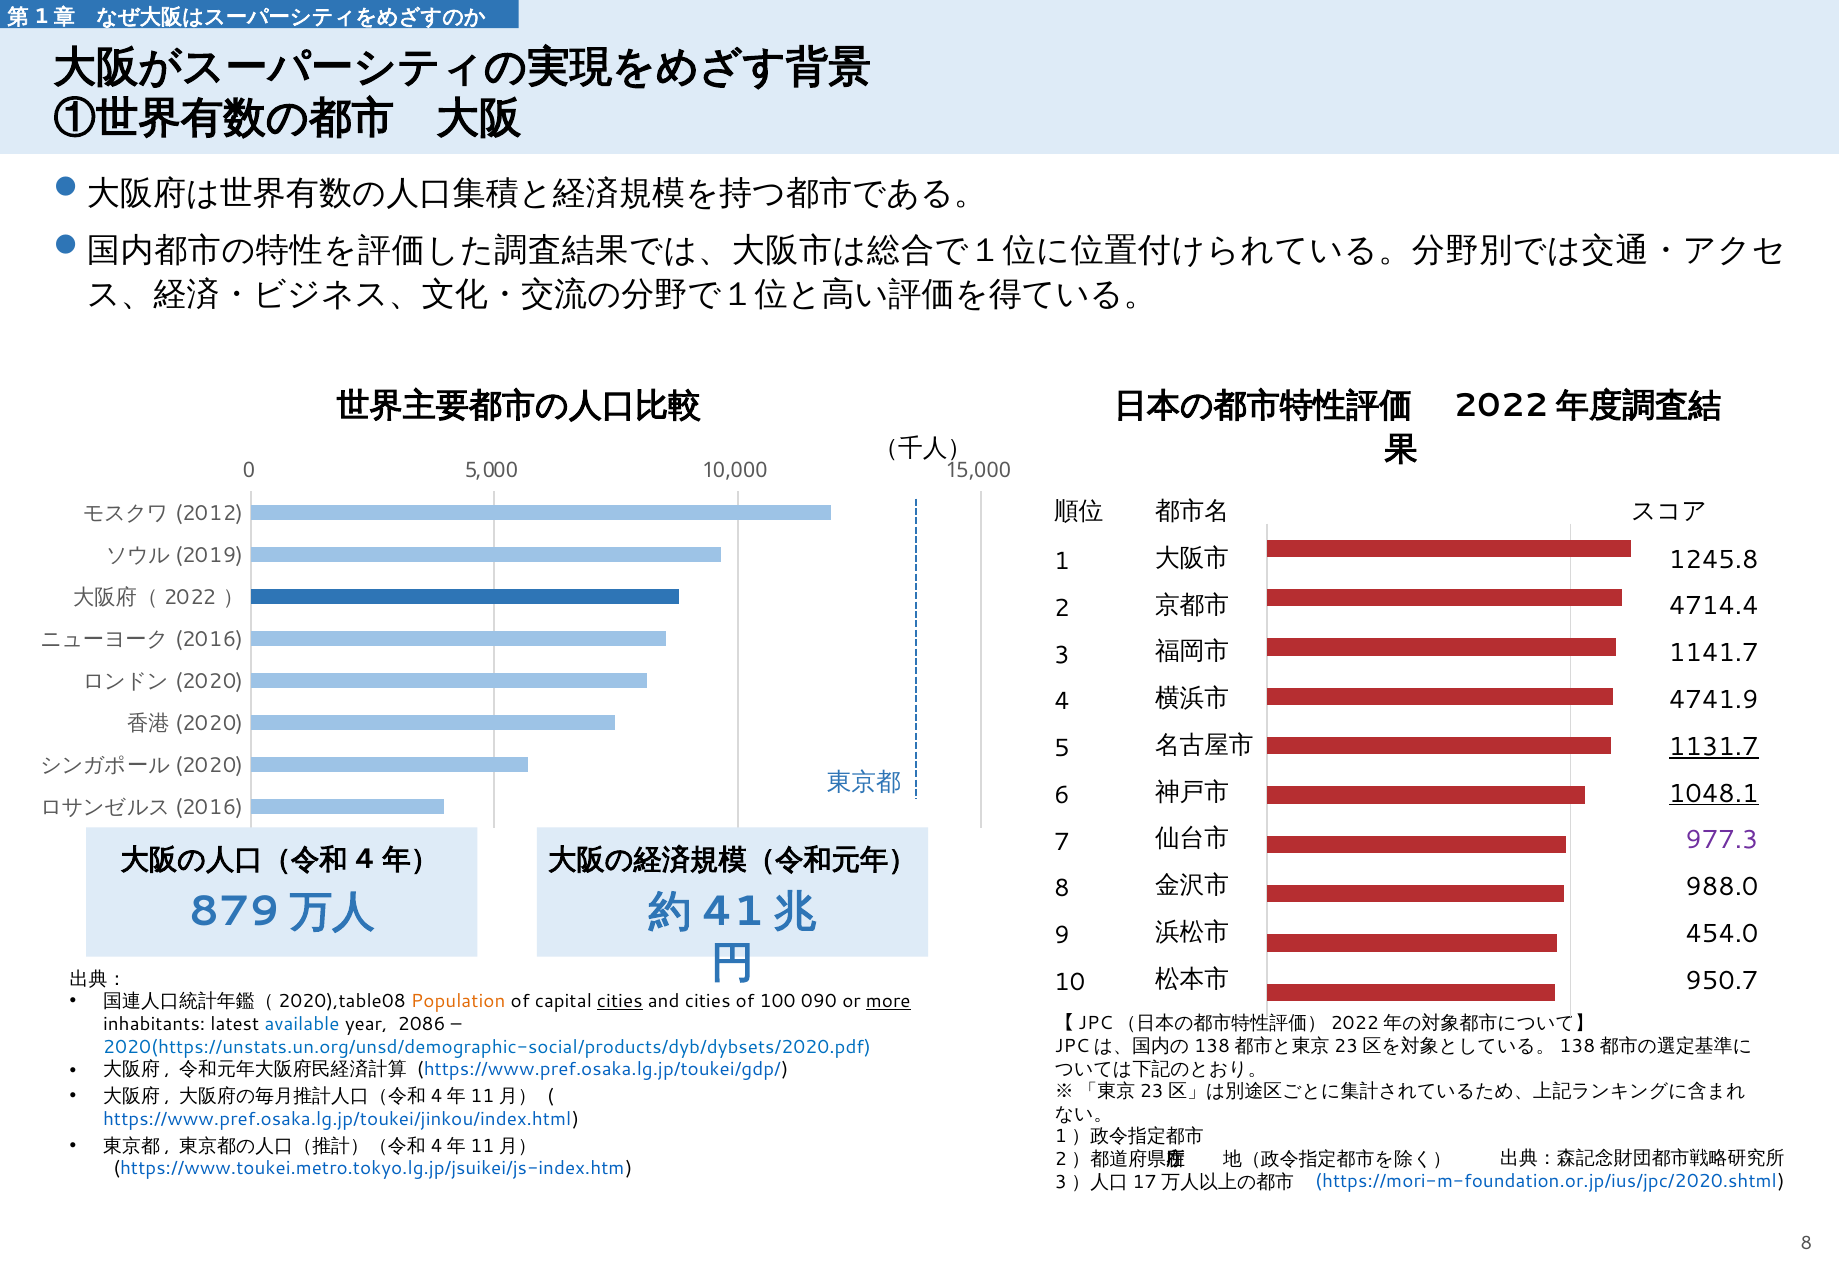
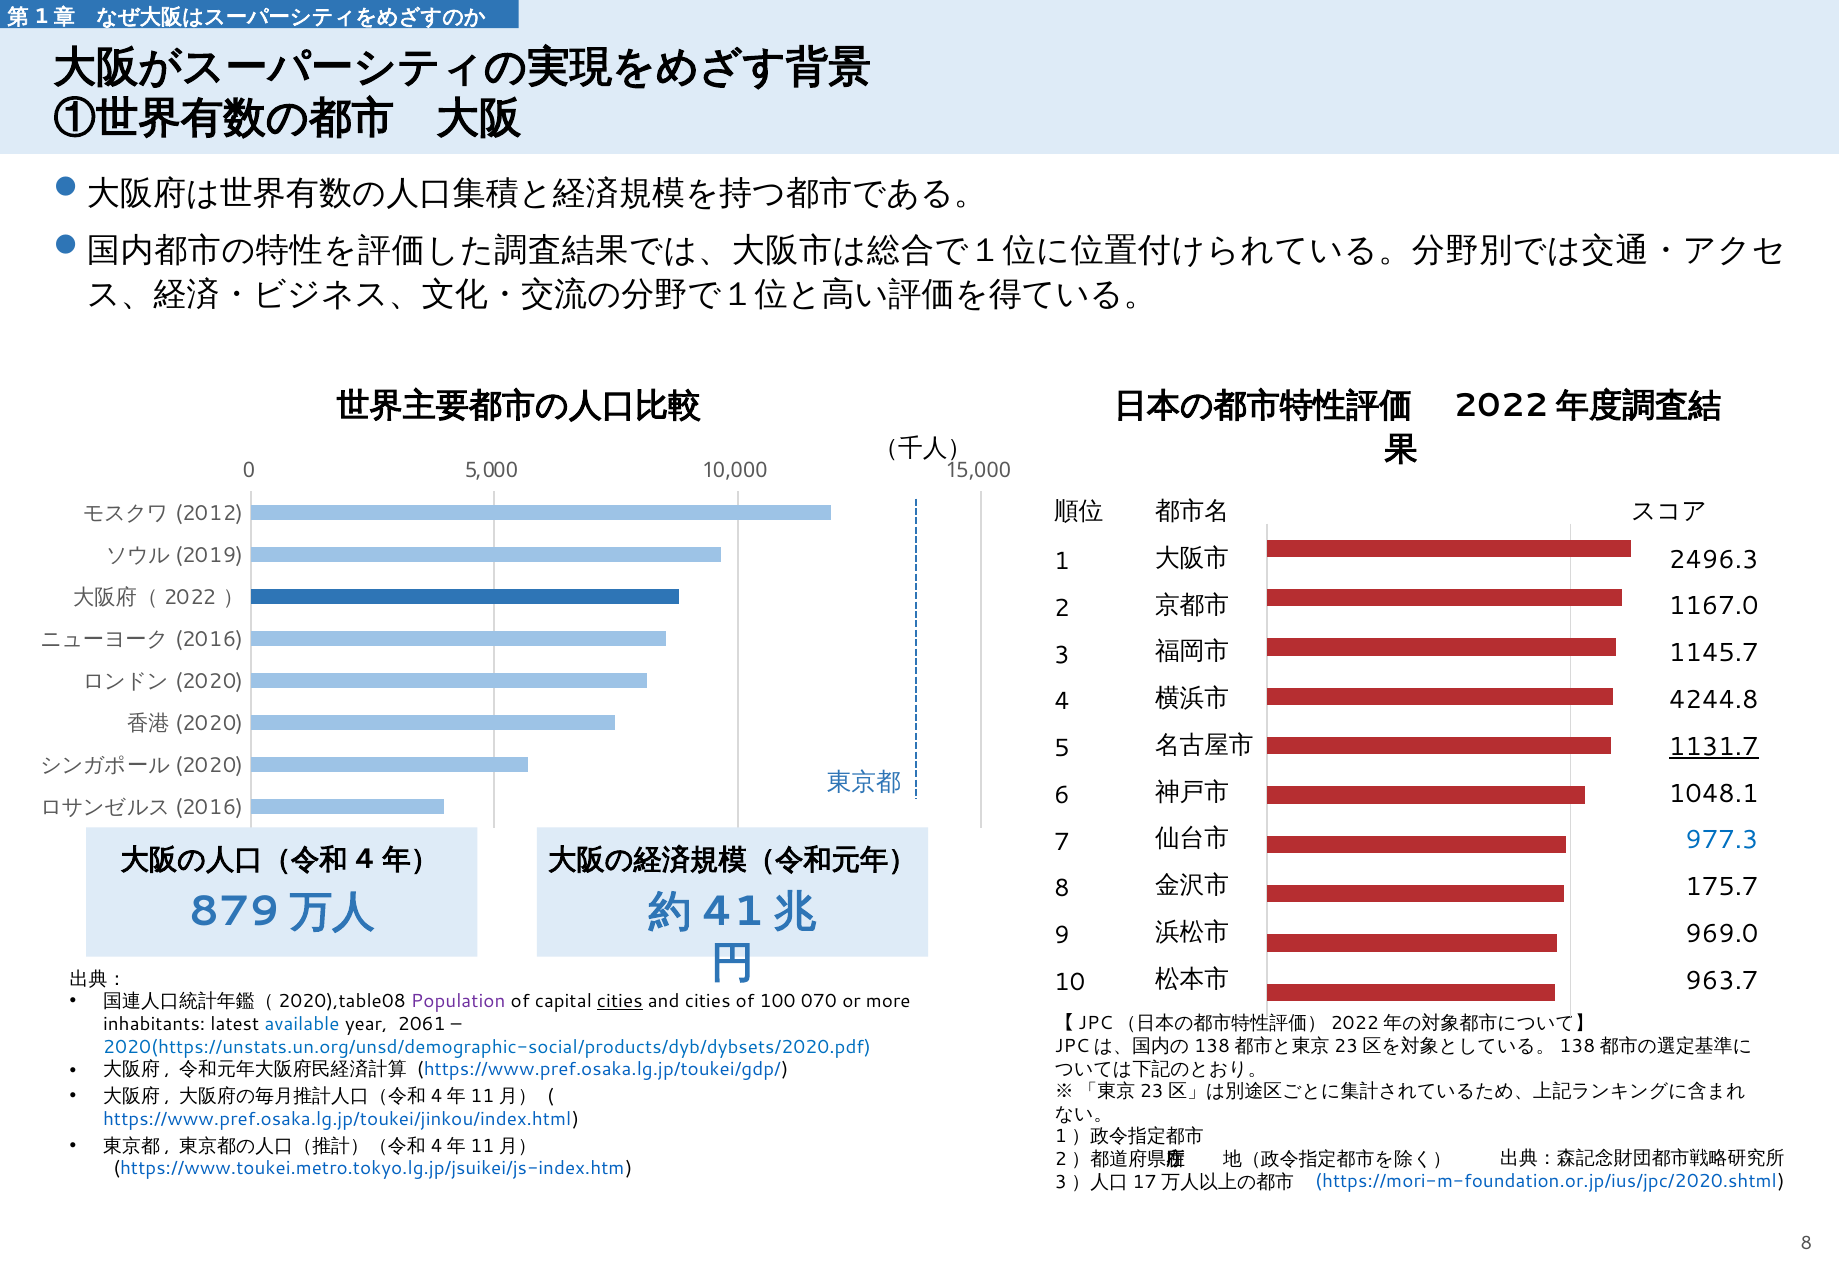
1245.8: 1245.8 -> 2496.3 (1714, 560)
4714.4: 4714.4 -> 1167.0 (1714, 606)
1141.7: 1141.7 -> 1145.7 (1714, 653)
4741.9: 4741.9 -> 4244.8 (1714, 700)
1048.1 underline: present -> none (1714, 793)
977.3 colour: purple -> blue (1722, 840)
988.0: 988.0 -> 175.7 (1722, 887)
454.0: 454.0 -> 969.0 (1722, 934)
950.7: 950.7 -> 963.7 (1722, 980)
Population colour: orange -> purple (458, 1001)
090: 090 -> 070 (819, 1001)
more underline: present -> none (888, 1001)
2086: 2086 -> 2061 (422, 1024)
